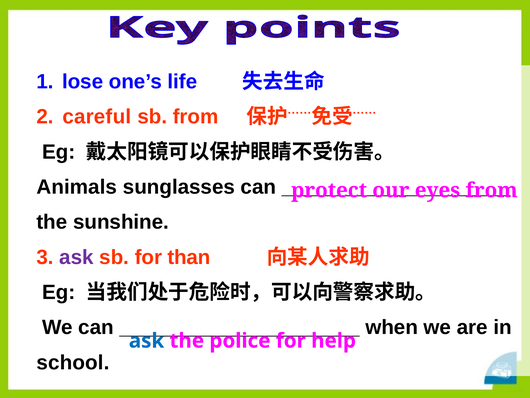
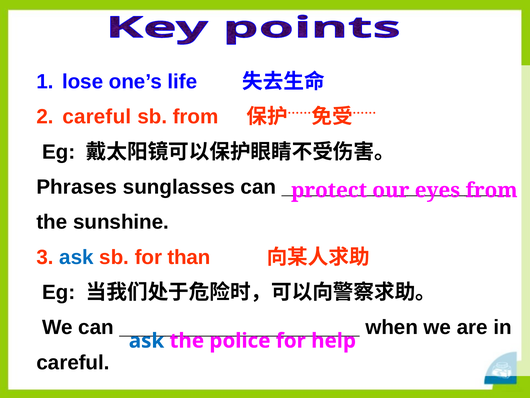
Animals: Animals -> Phrases (77, 187)
ask colour: purple -> blue (76, 257)
school: school -> careful (73, 362)
